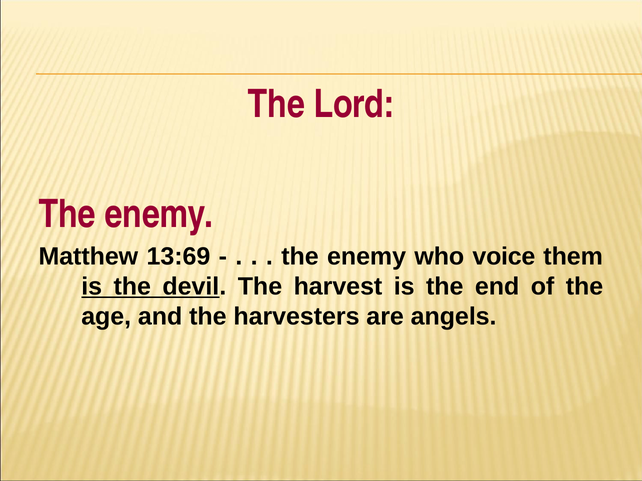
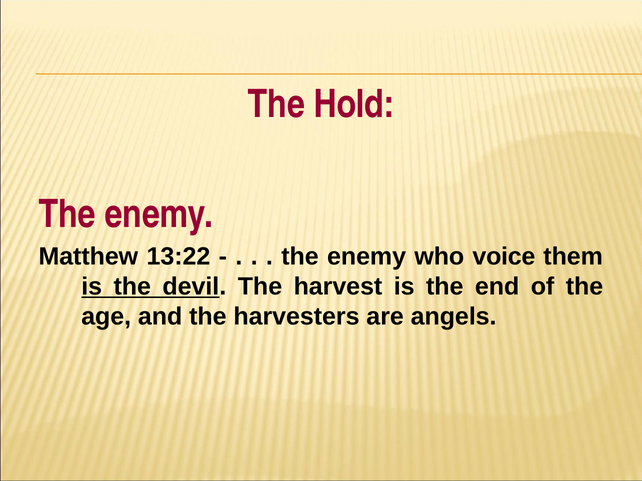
Lord: Lord -> Hold (354, 104)
13:69: 13:69 -> 13:22 (178, 257)
